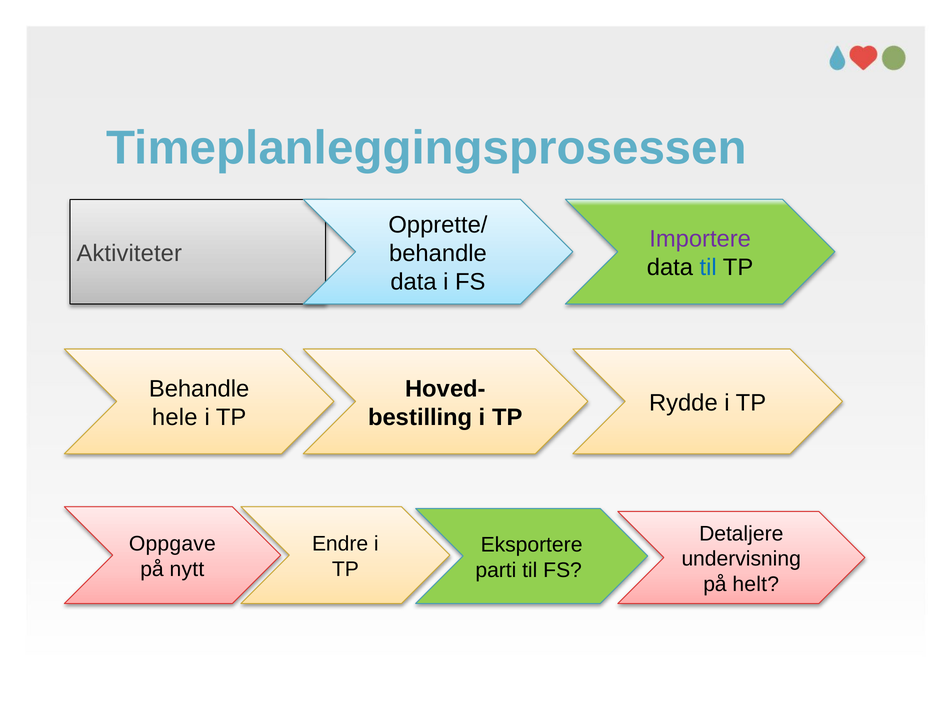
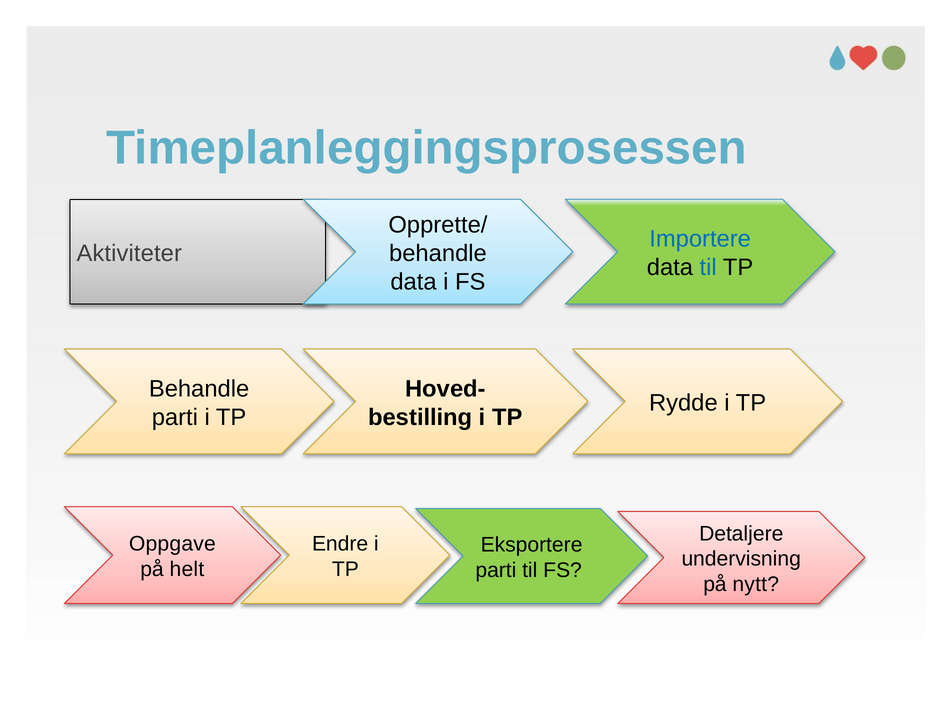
Importere colour: purple -> blue (700, 239)
hele: hele -> parti (175, 417)
nytt: nytt -> helt (187, 569)
helt: helt -> nytt (756, 585)
